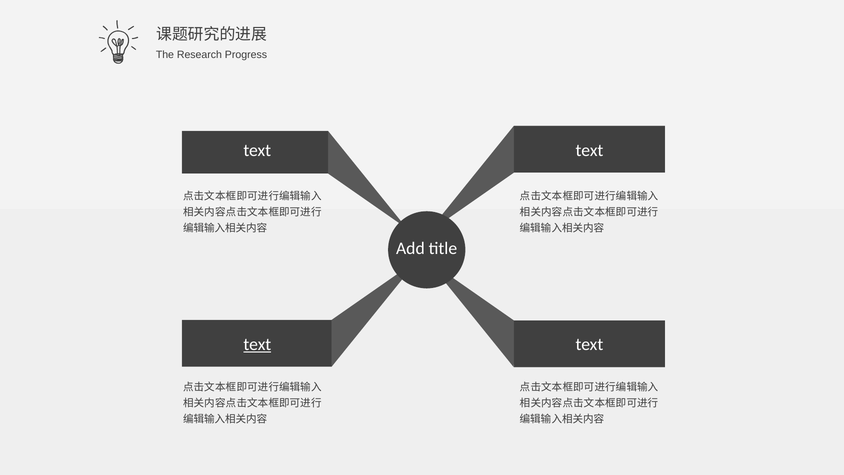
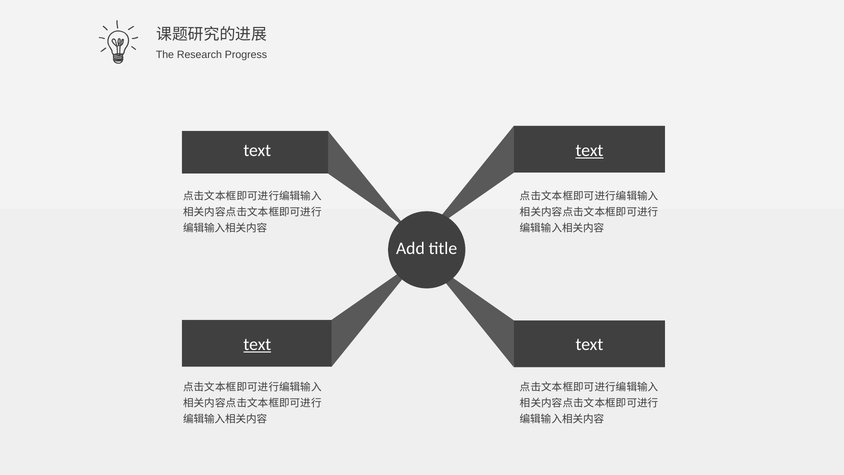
text underline: none -> present (589, 150)
